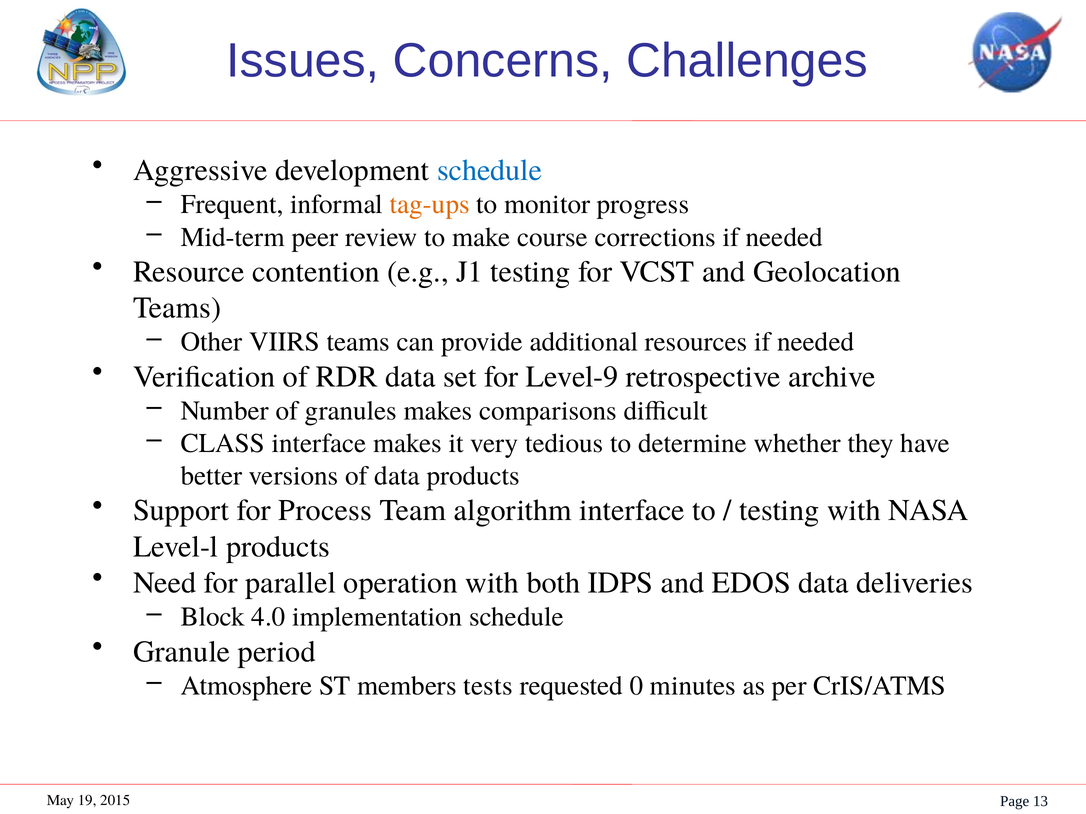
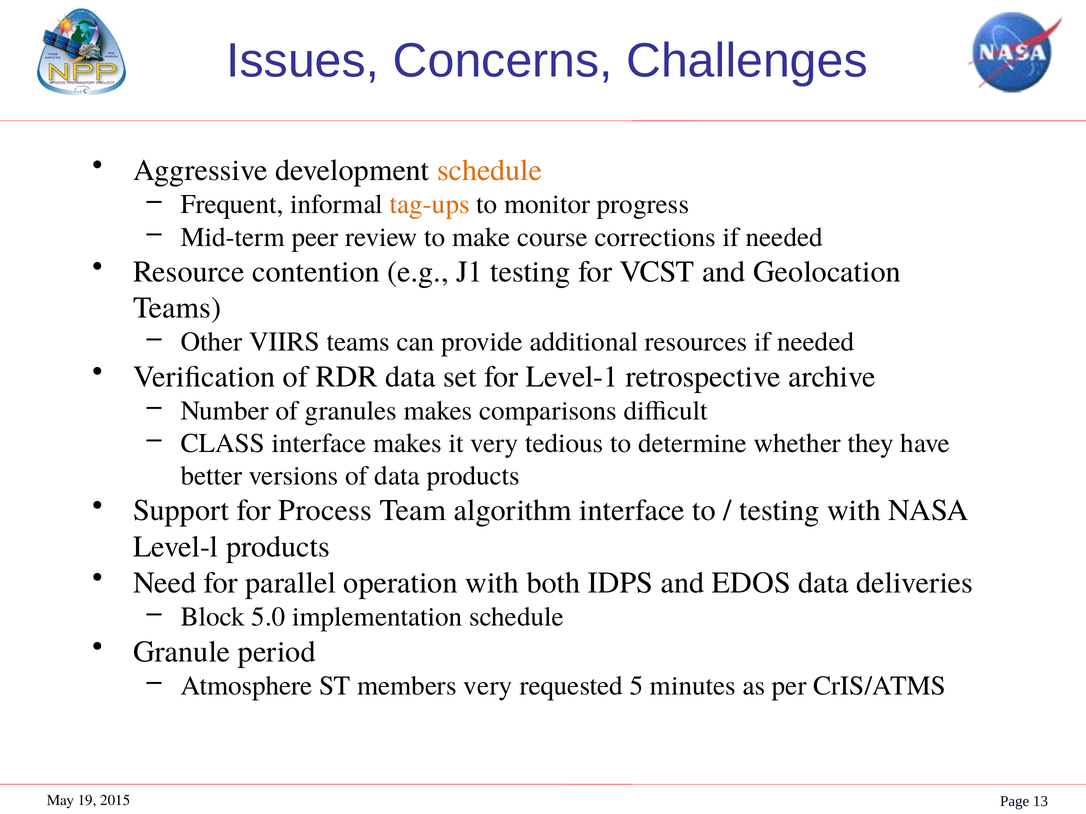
schedule colour: blue -> orange (490, 170)
Level-9: Level-9 -> Level-1 (572, 377)
4.0: 4.0 -> 5.0 (268, 617)
members tests: tests -> very (488, 686)
0: 0 -> 5 (636, 686)
